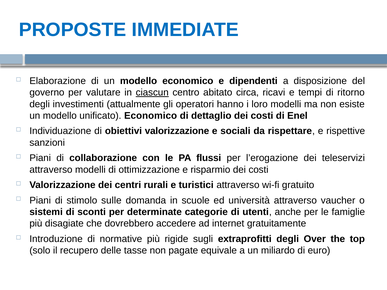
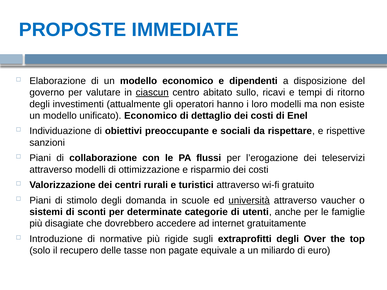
circa: circa -> sullo (247, 93)
obiettivi valorizzazione: valorizzazione -> preoccupante (177, 131)
stimolo sulle: sulle -> degli (111, 200)
università underline: none -> present (249, 200)
